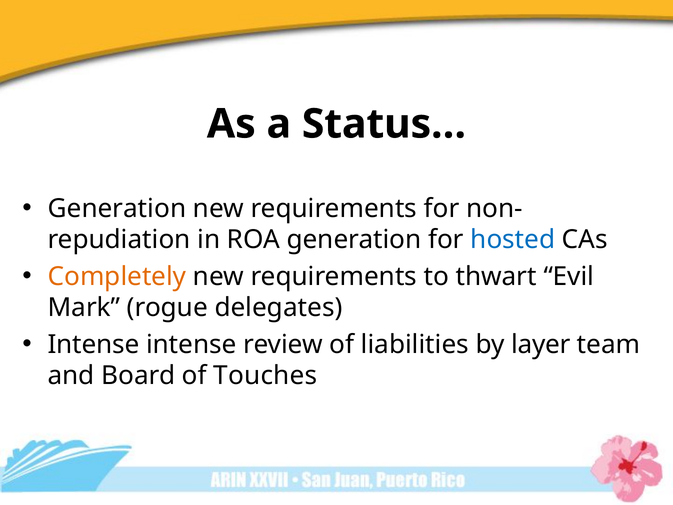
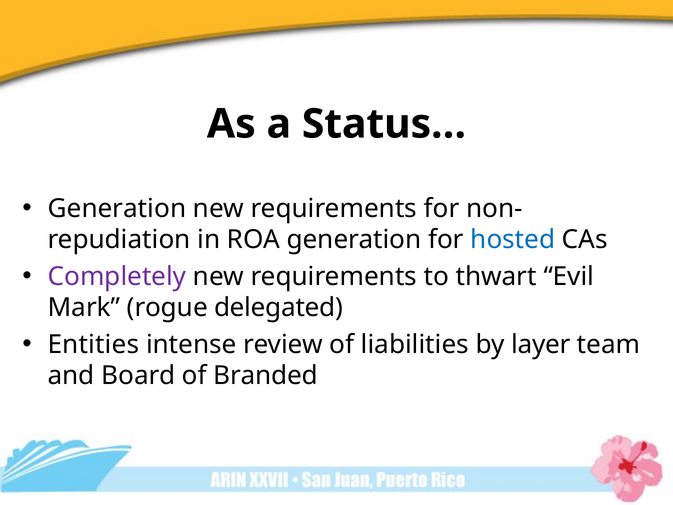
Completely colour: orange -> purple (117, 276)
delegates: delegates -> delegated (279, 308)
Intense: Intense -> Entities (93, 344)
Touches: Touches -> Branded (266, 376)
